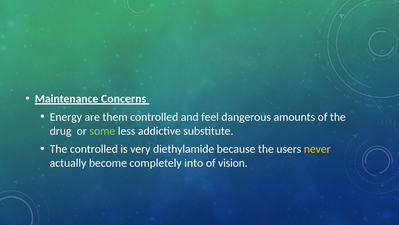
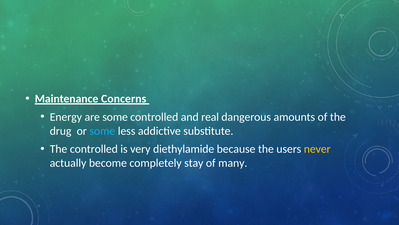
are them: them -> some (115, 117)
feel: feel -> real (210, 117)
some colour: light green -> light blue (102, 131)
into: into -> stay (194, 163)
vision: vision -> many (233, 163)
